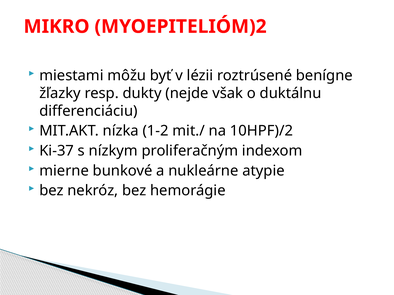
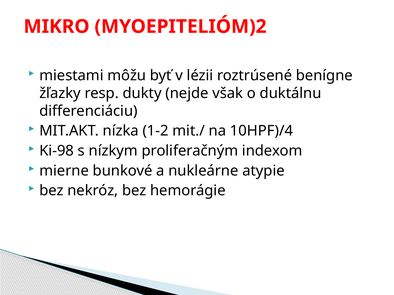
10HPF)/2: 10HPF)/2 -> 10HPF)/4 (261, 131)
Ki-37: Ki-37 -> Ki-98 (57, 151)
